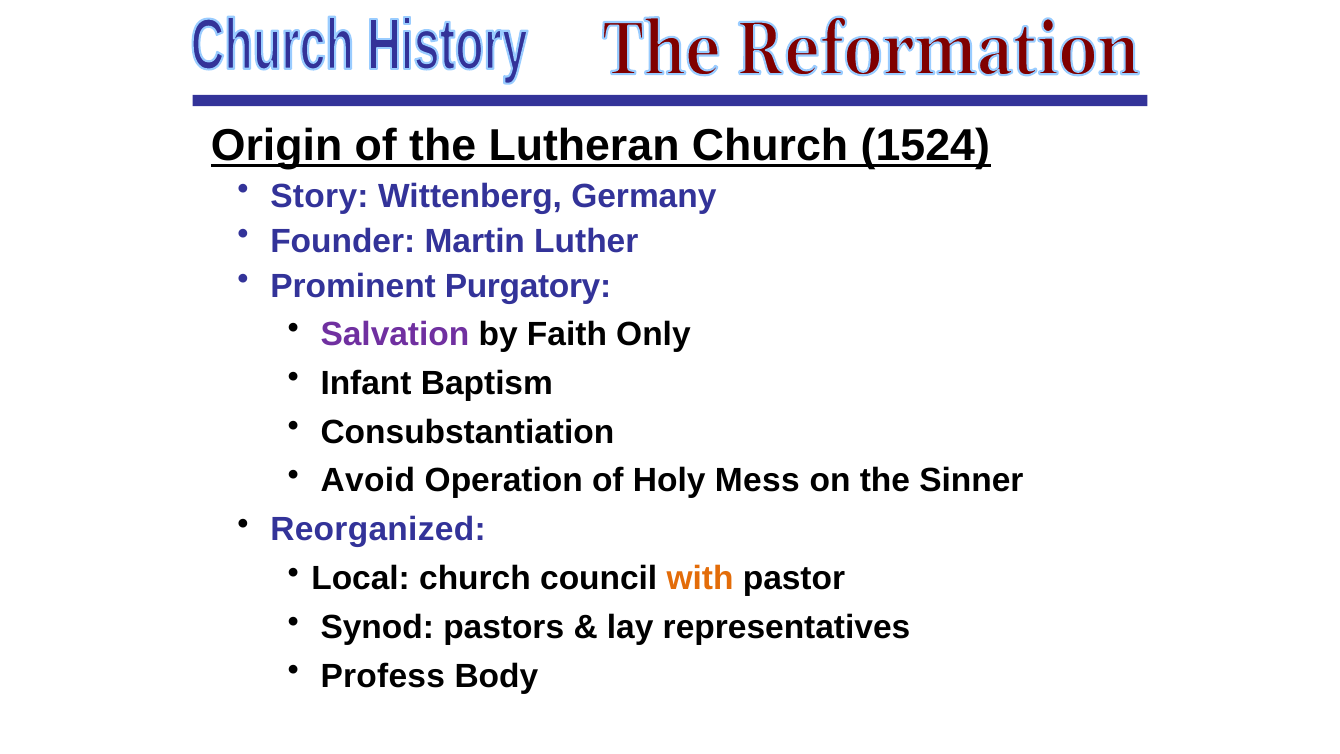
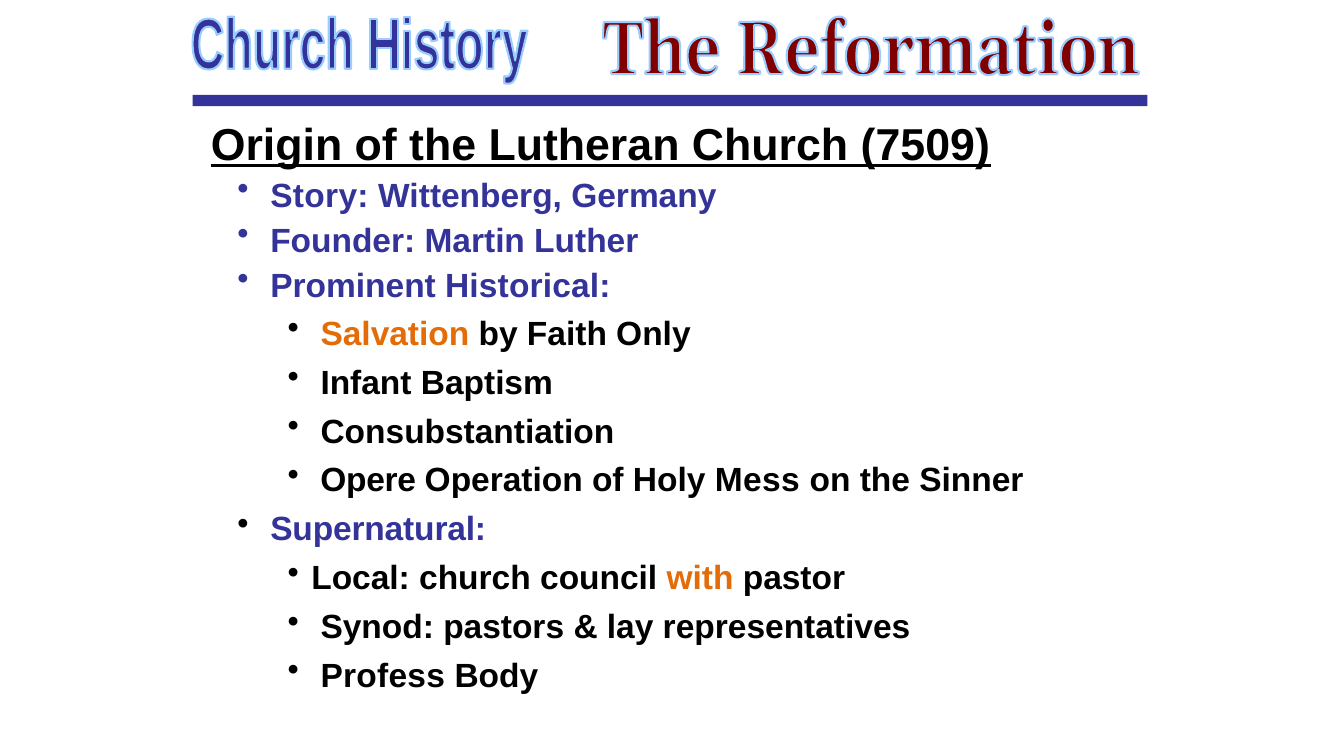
1524: 1524 -> 7509 (925, 146)
Purgatory: Purgatory -> Historical (528, 286)
Salvation colour: purple -> orange (395, 334)
Avoid: Avoid -> Opere (368, 481)
Reorganized: Reorganized -> Supernatural (378, 530)
